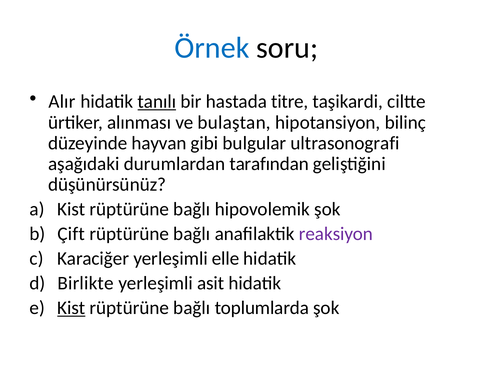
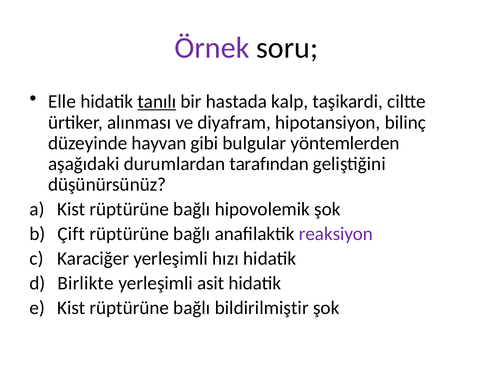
Örnek colour: blue -> purple (212, 48)
Alır: Alır -> Elle (62, 102)
titre: titre -> kalp (290, 102)
bulaştan: bulaştan -> diyafram (234, 122)
ultrasonografi: ultrasonografi -> yöntemlerden (345, 143)
elle: elle -> hızı (225, 258)
Kist underline: present -> none (71, 308)
toplumlarda: toplumlarda -> bildirilmiştir (262, 308)
